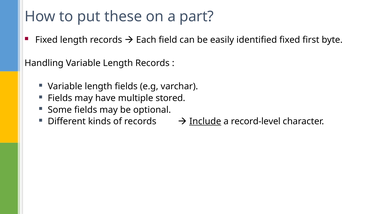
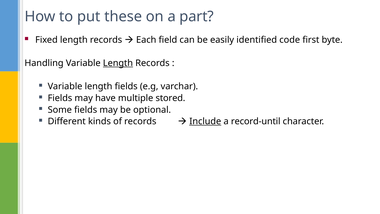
identified fixed: fixed -> code (290, 40)
Length underline: none -> present (118, 63)
record-level: record-level -> record-until (256, 121)
